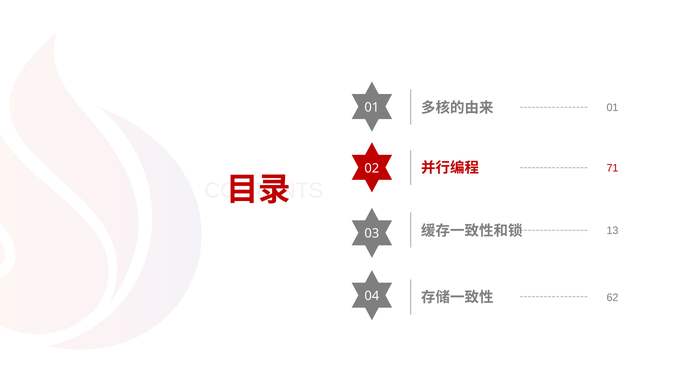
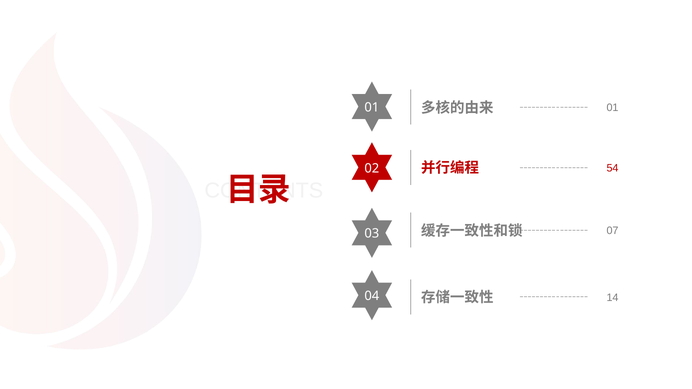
71: 71 -> 54 (613, 168)
13: 13 -> 07 (613, 231)
62: 62 -> 14 (613, 298)
